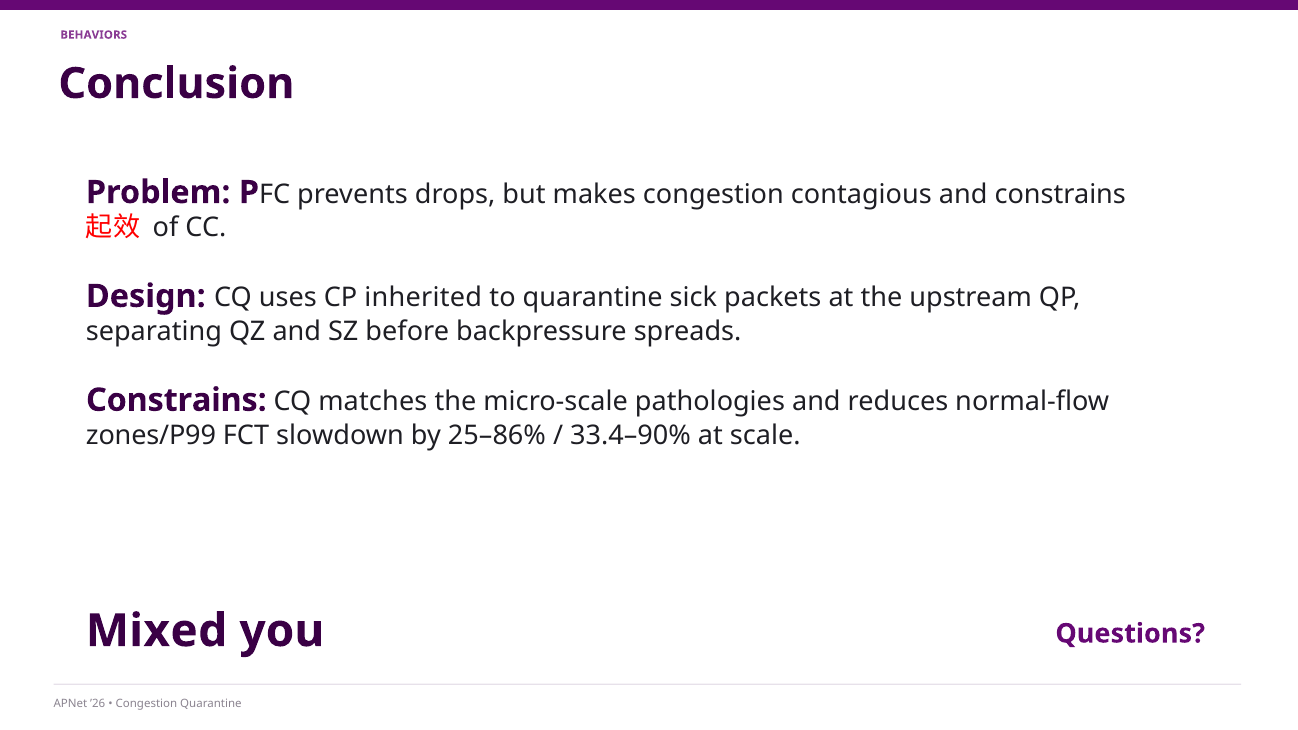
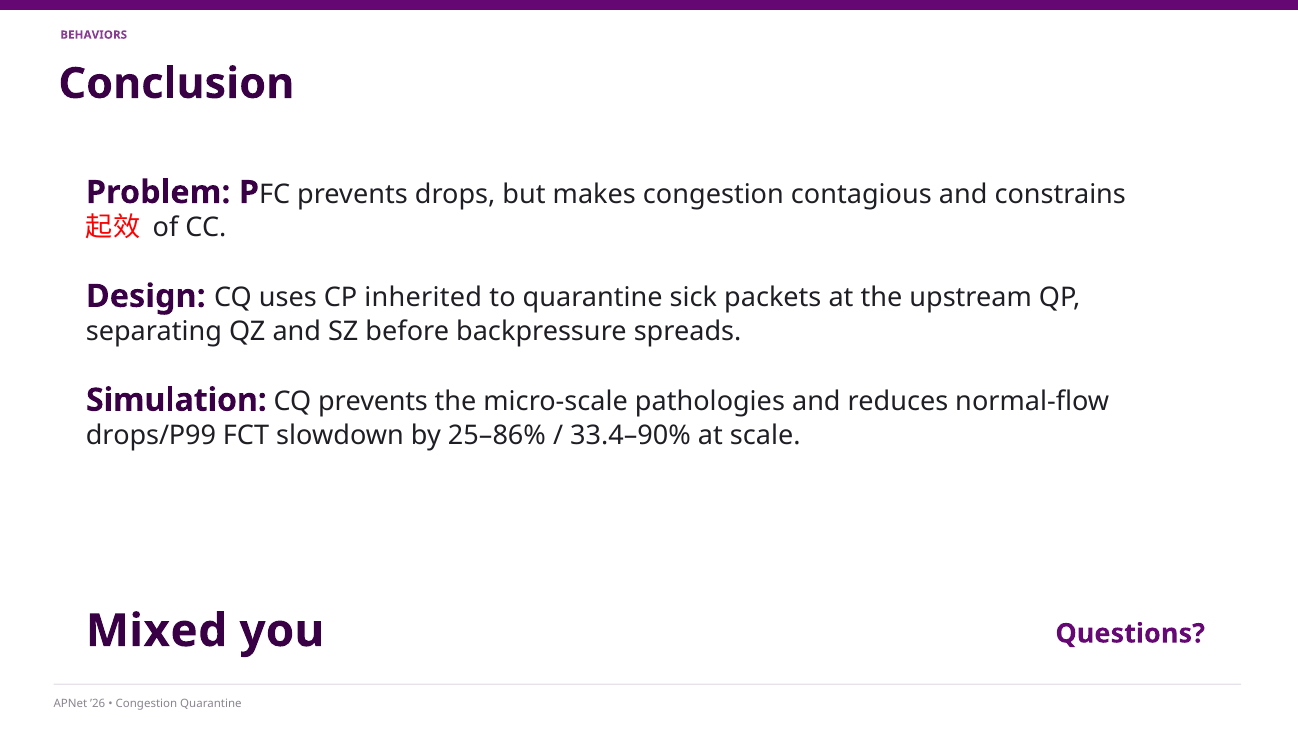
Constrains: Constrains -> Simulation (176, 400)
CQ matches: matches -> prevents (373, 402)
zones/P99: zones/P99 -> drops/P99 (151, 436)
